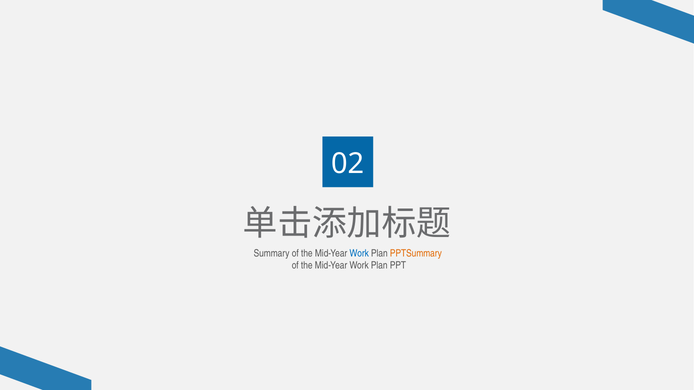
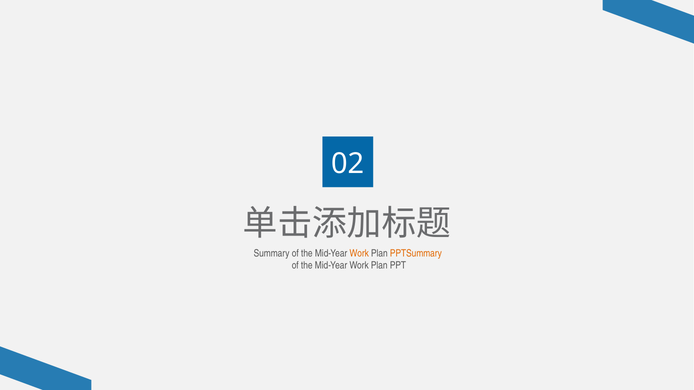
Work colour: blue -> orange (359, 254)
